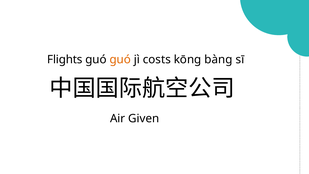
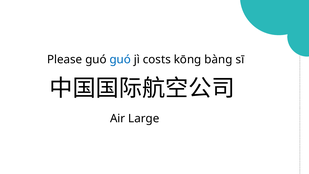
Flights: Flights -> Please (65, 59)
guó colour: orange -> blue (120, 59)
Given: Given -> Large (144, 118)
